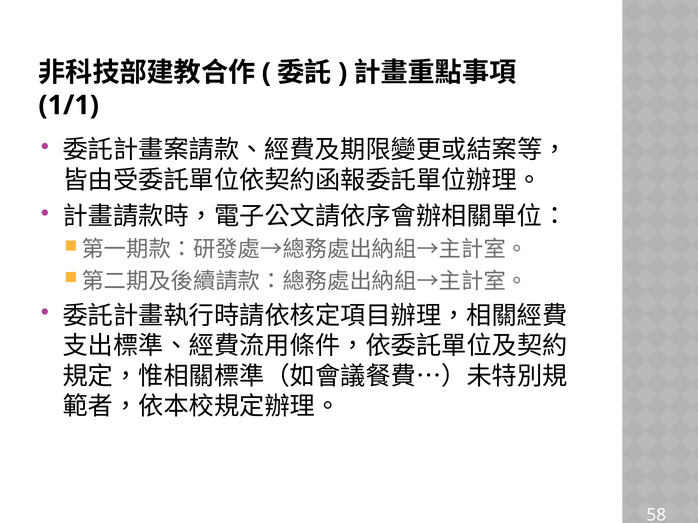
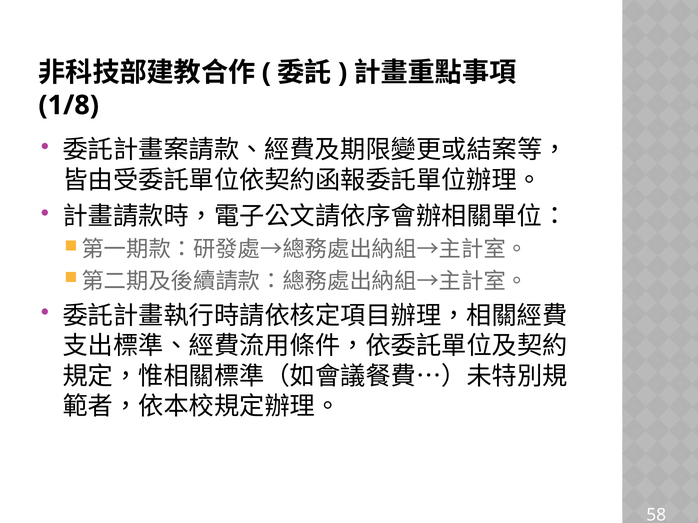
1/1: 1/1 -> 1/8 (69, 105)
